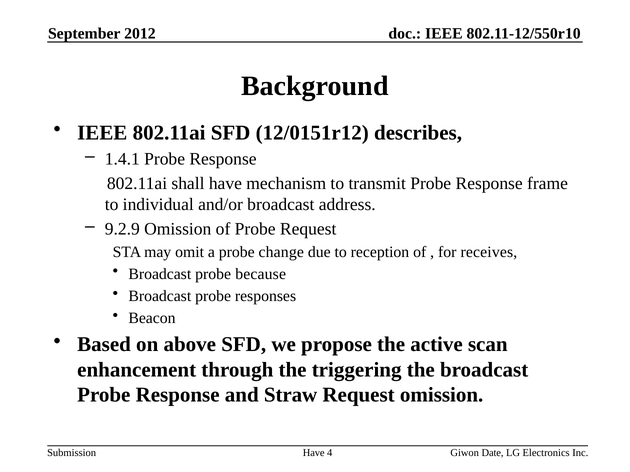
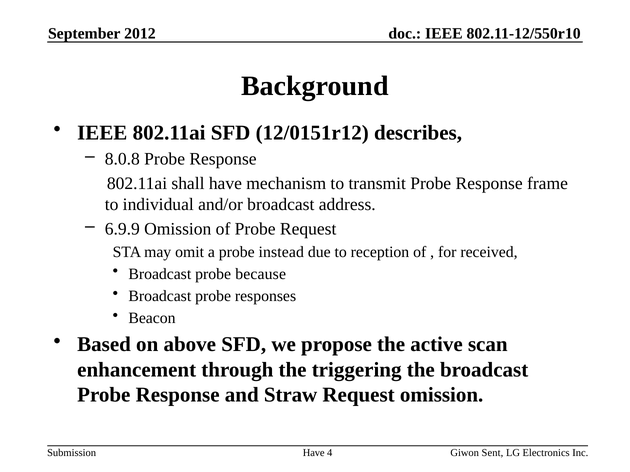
1.4.1: 1.4.1 -> 8.0.8 (122, 159)
9.2.9: 9.2.9 -> 6.9.9 (122, 229)
change: change -> instead (281, 252)
receives: receives -> received (489, 252)
Date: Date -> Sent (492, 453)
